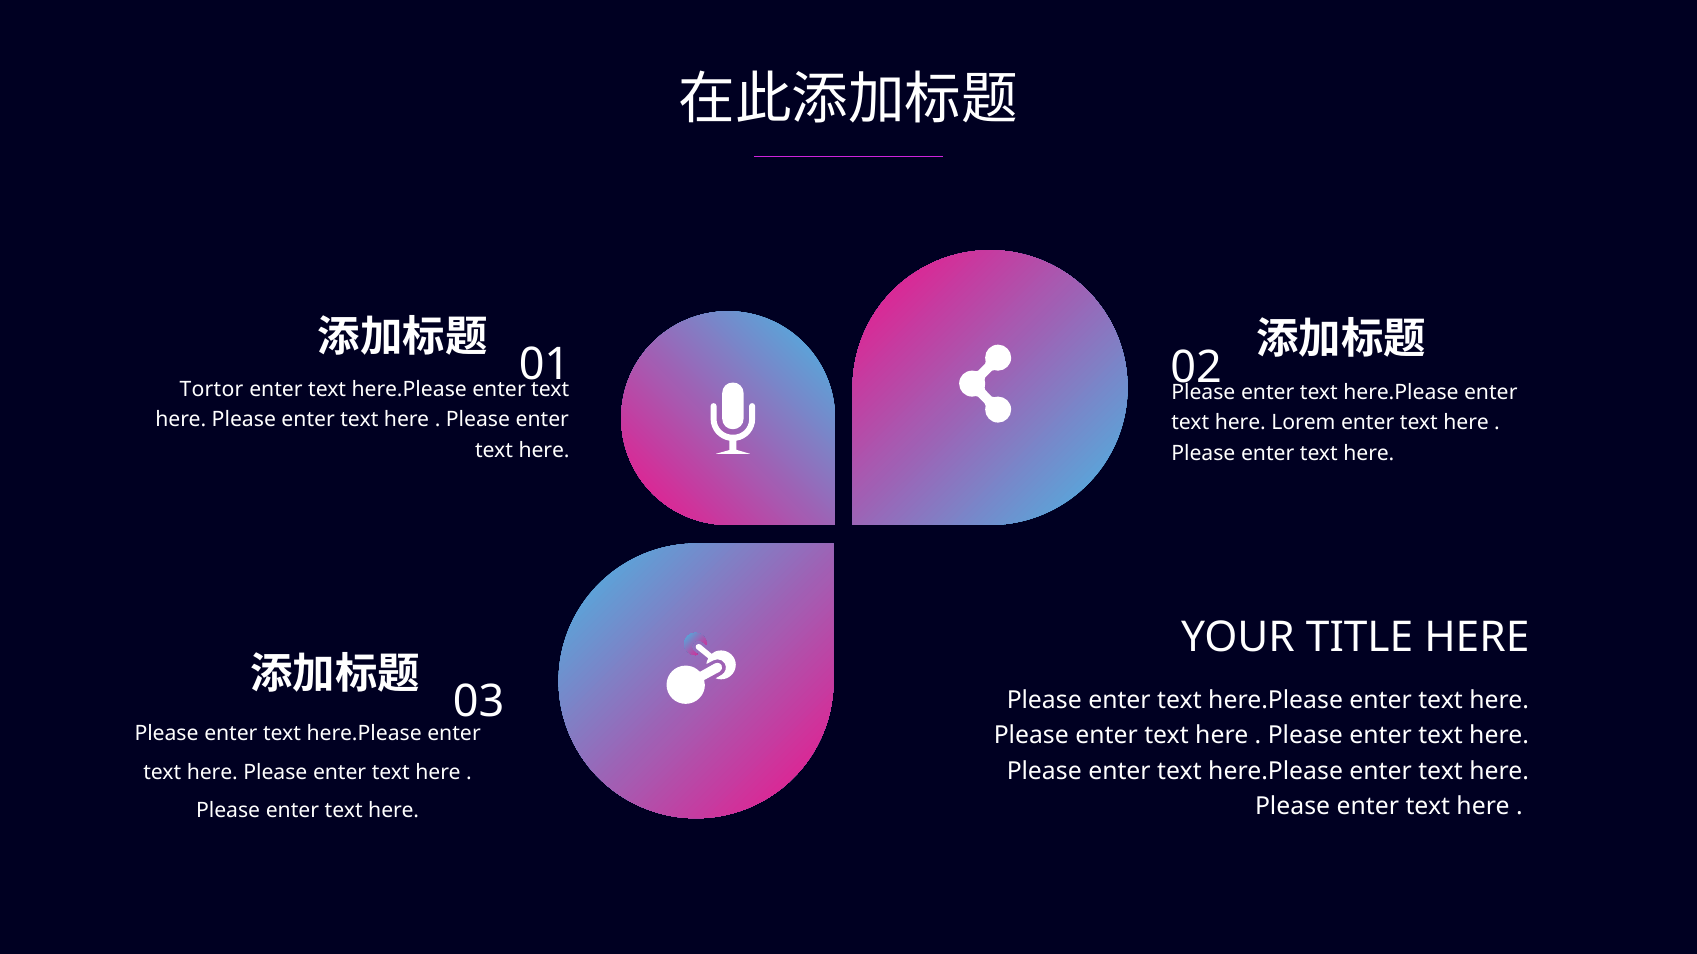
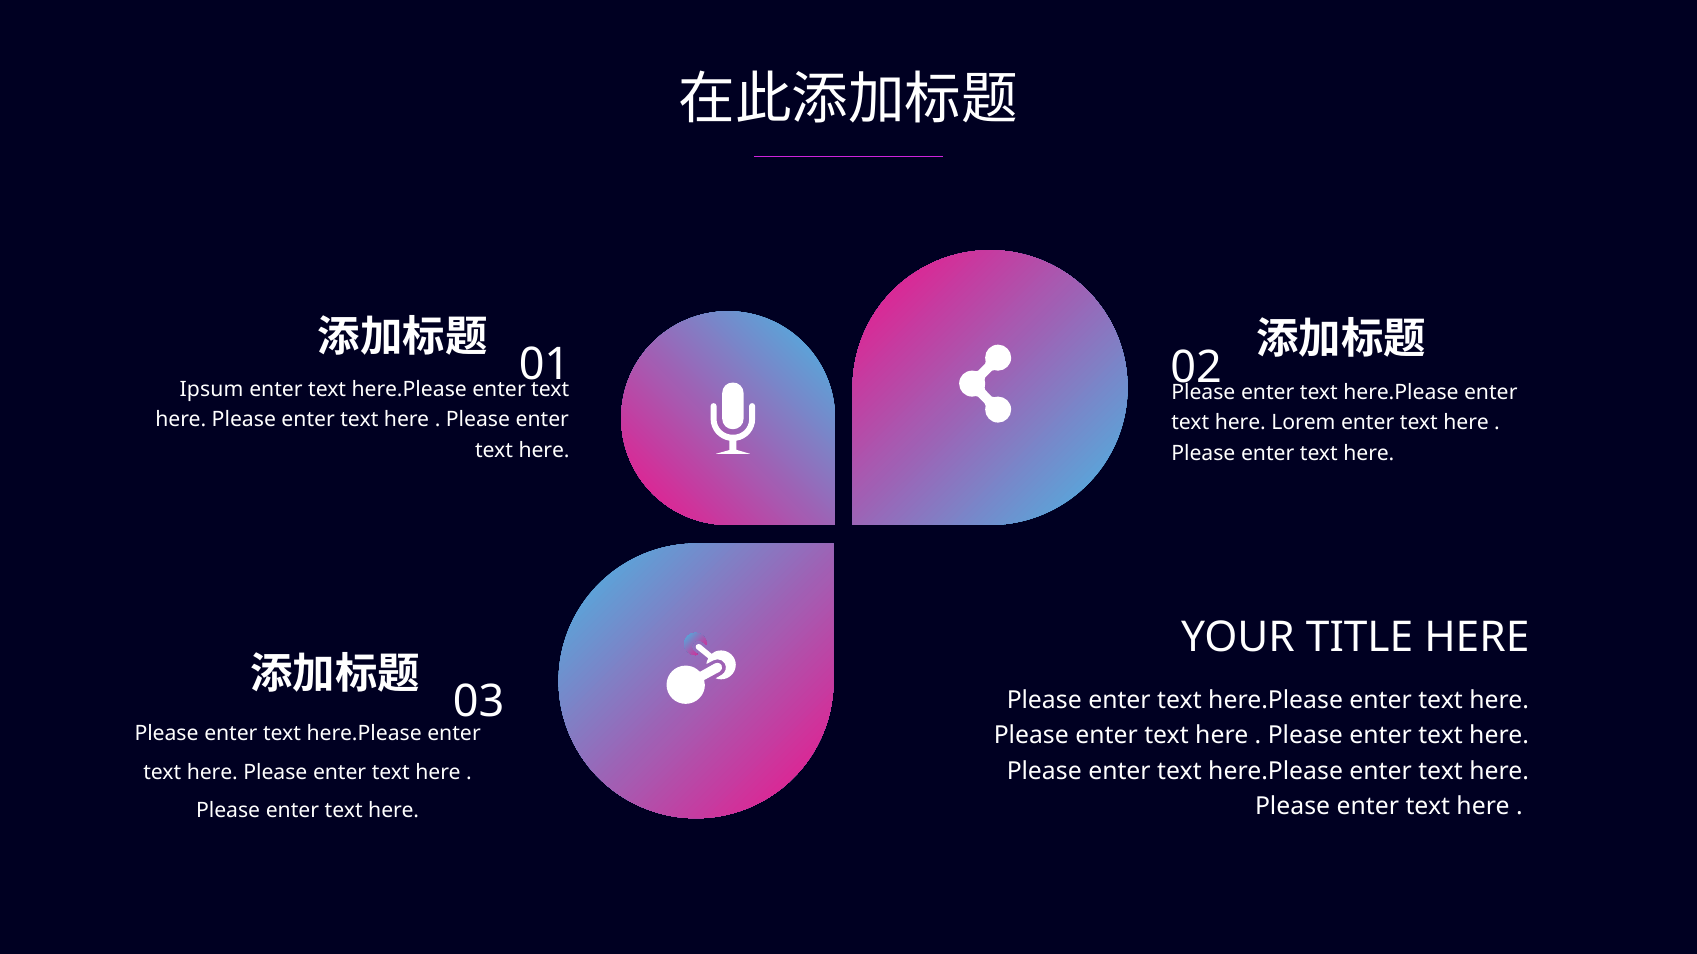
Tortor: Tortor -> Ipsum (212, 390)
